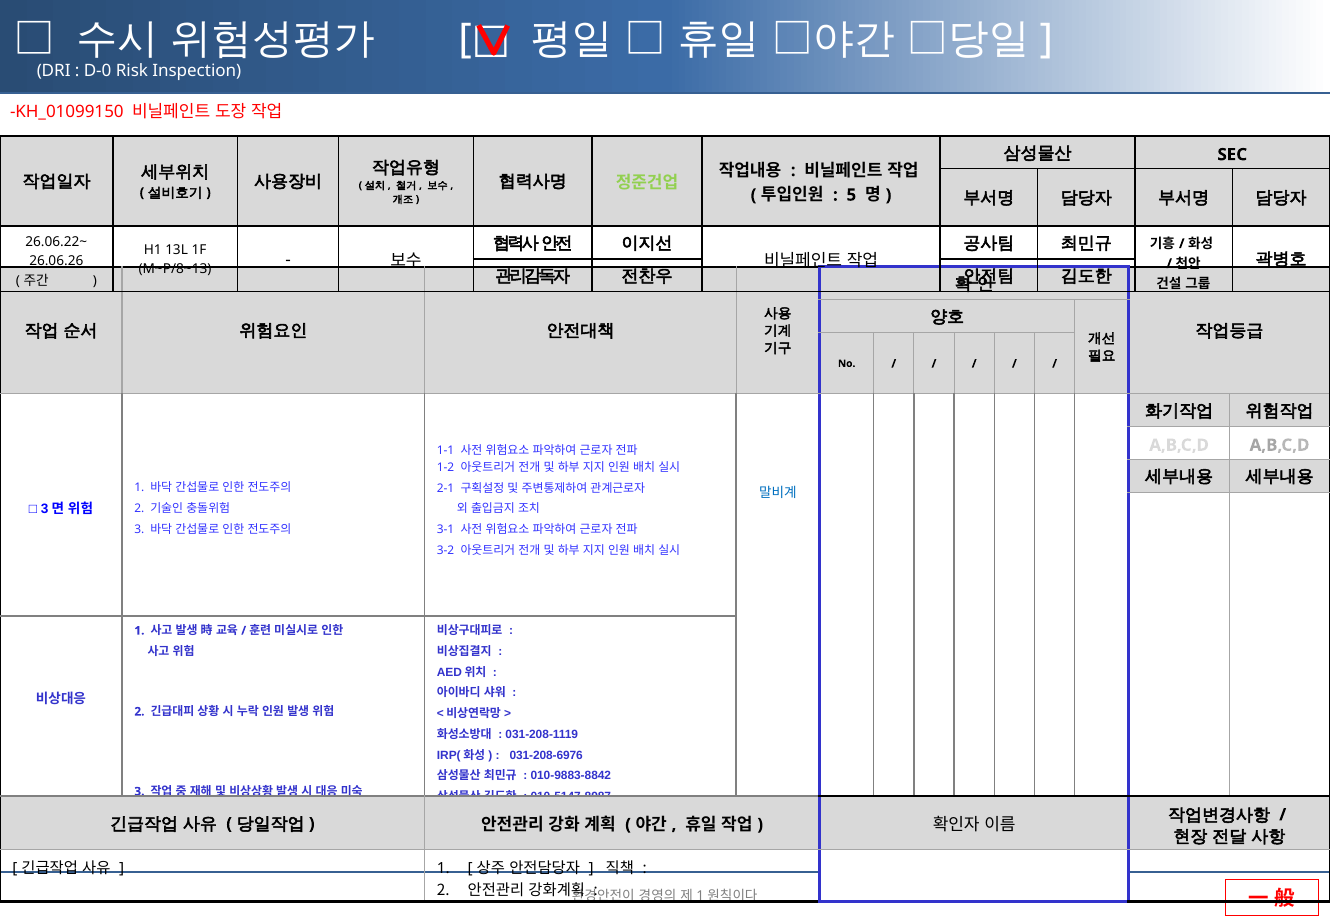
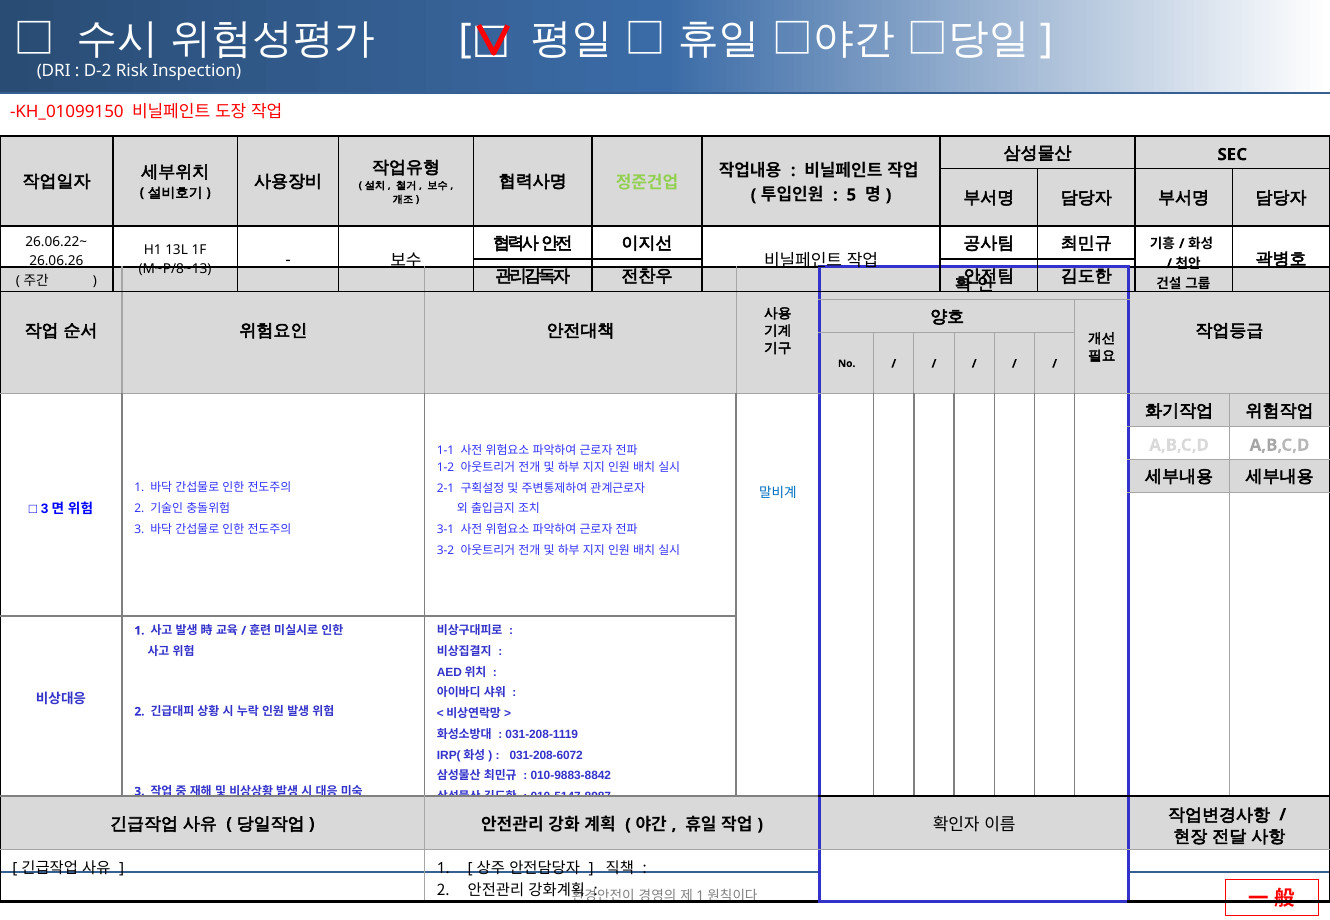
D-0: D-0 -> D-2 (98, 71)
031-208-6976: 031-208-6976 -> 031-208-6072 (546, 756)
